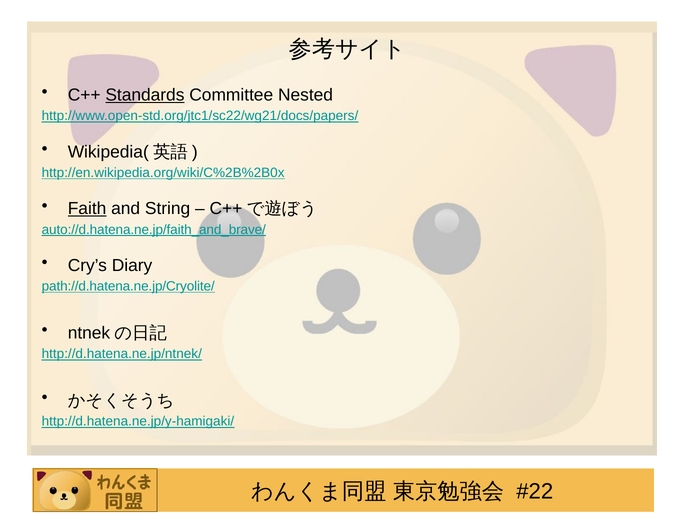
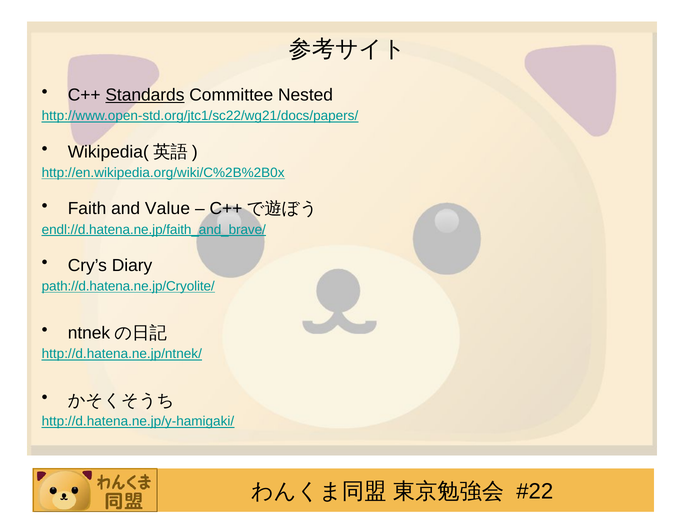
Faith underline: present -> none (87, 209)
String: String -> Value (168, 209)
auto://d.hatena.ne.jp/faith_and_brave/: auto://d.hatena.ne.jp/faith_and_brave/ -> endl://d.hatena.ne.jp/faith_and_brave/ (154, 230)
